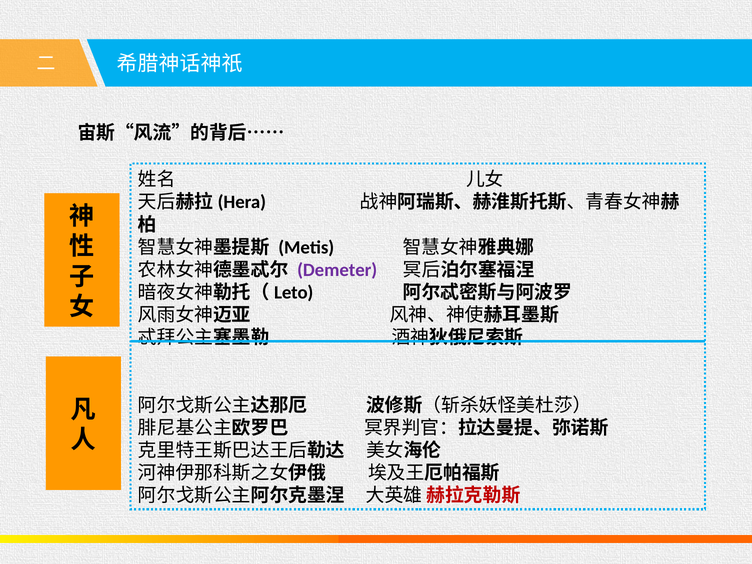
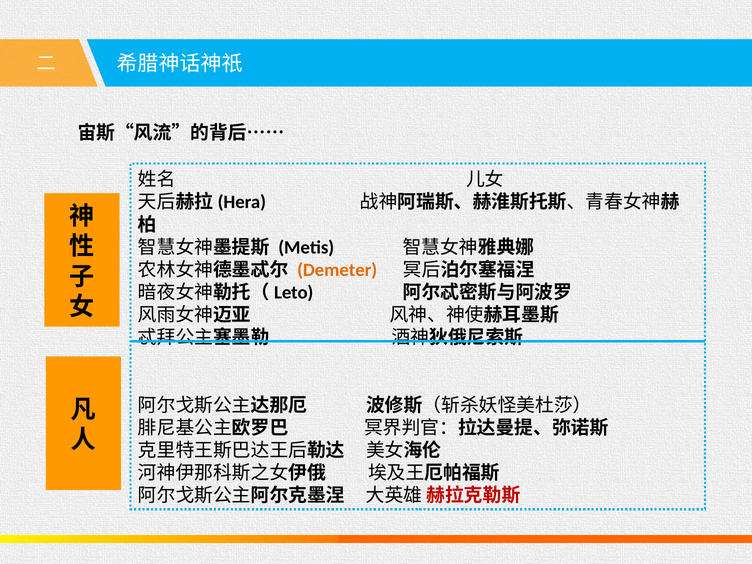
Demeter colour: purple -> orange (337, 270)
